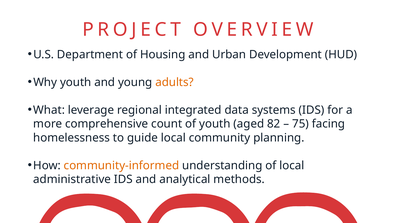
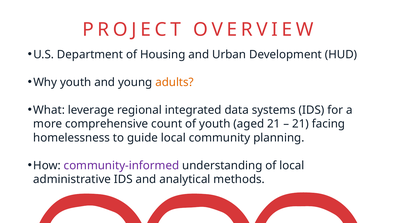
aged 82: 82 -> 21 (274, 124)
75: 75 -> 21 (300, 124)
community-informed colour: orange -> purple (121, 165)
